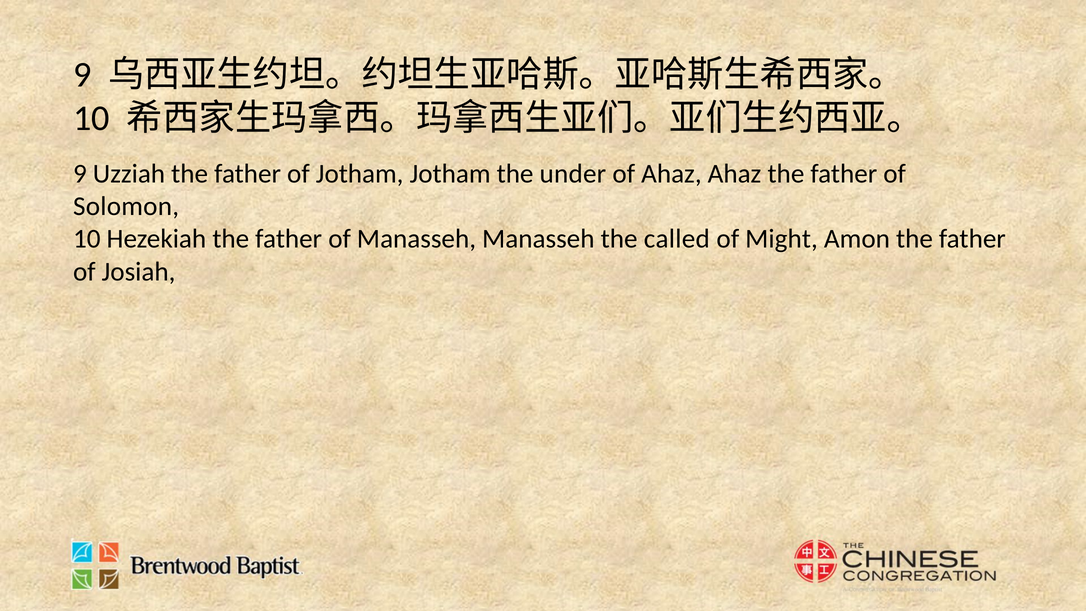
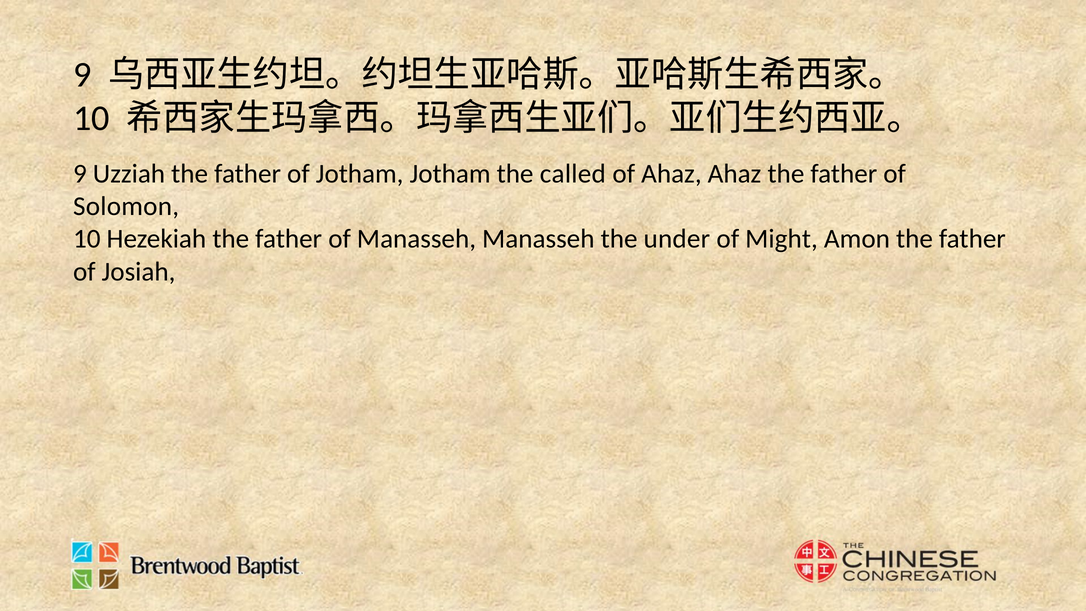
under: under -> called (573, 174)
called: called -> under (677, 239)
